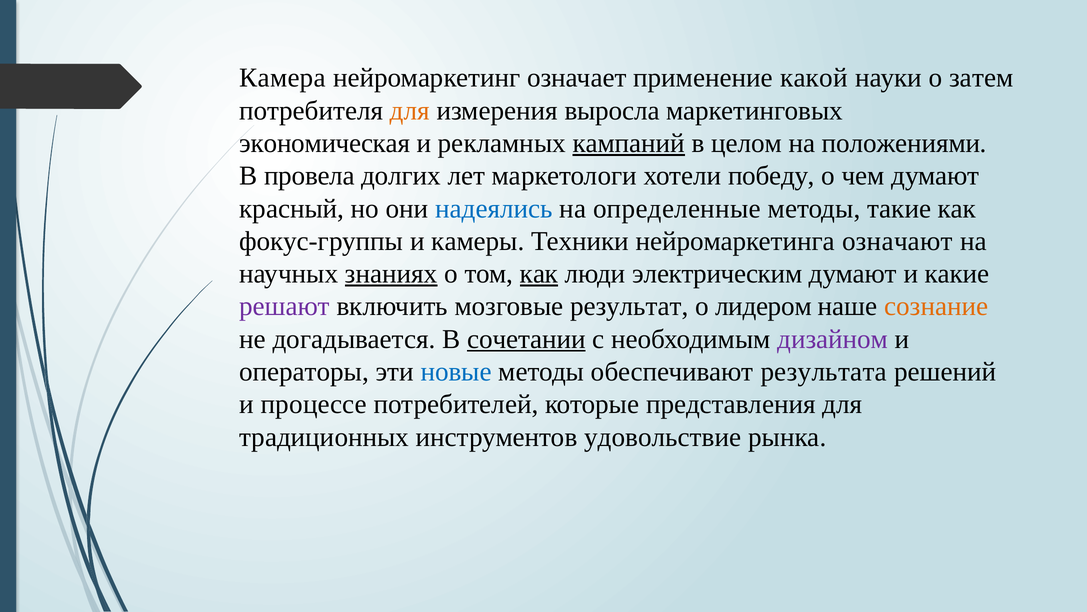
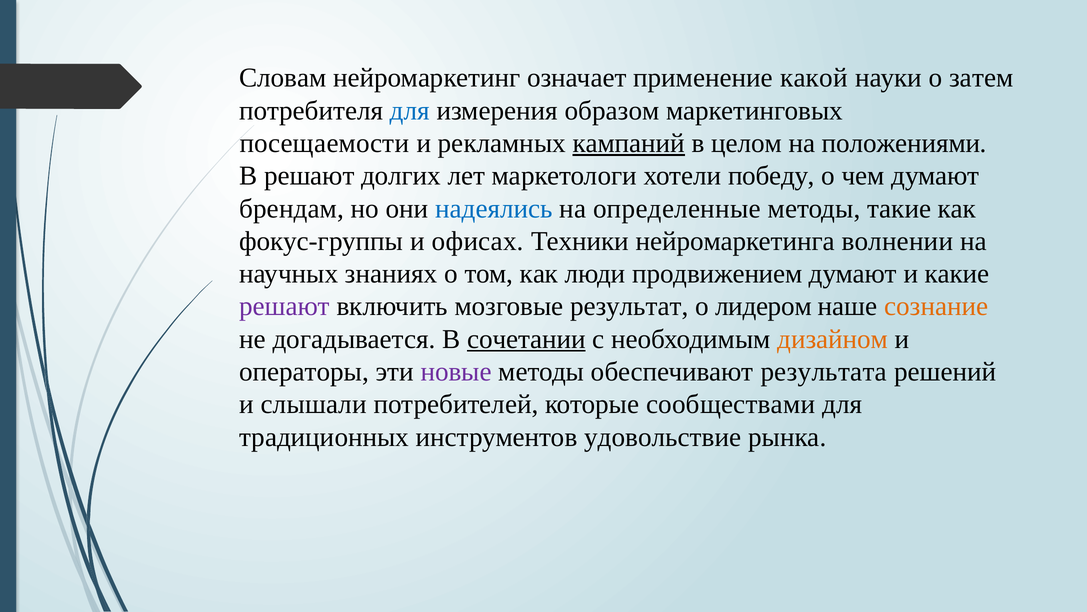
Камера: Камера -> Словам (283, 78)
для colour: orange -> blue (410, 111)
выросла: выросла -> образом (612, 111)
экономическая: экономическая -> посещаемости (324, 143)
В провела: провела -> решают (309, 176)
красный: красный -> брендам (292, 208)
камеры: камеры -> офисах (478, 241)
означают: означают -> волнении (897, 241)
знаниях underline: present -> none (391, 274)
как underline: present -> none (539, 274)
электрическим: электрическим -> продвижением (717, 274)
дизайном colour: purple -> orange (833, 339)
новые colour: blue -> purple (456, 371)
процессе: процессе -> слышали (314, 404)
представления: представления -> сообществами (731, 404)
